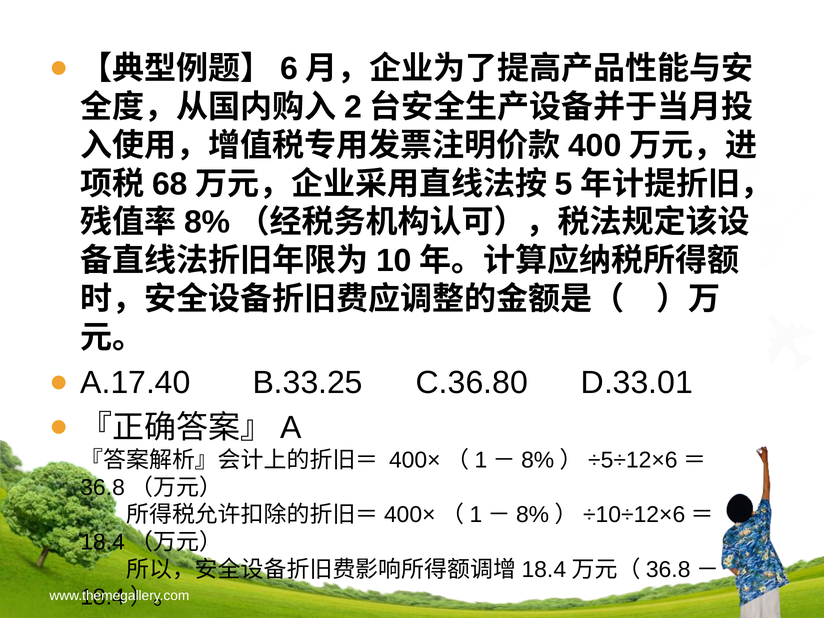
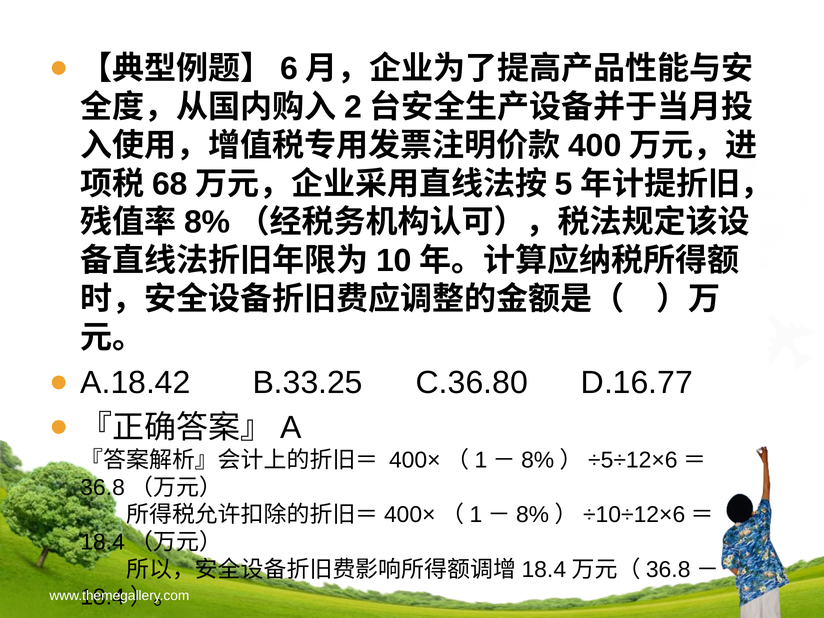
A.17.40: A.17.40 -> A.18.42 (135, 383)
D.33.01: D.33.01 -> D.16.77 (637, 383)
